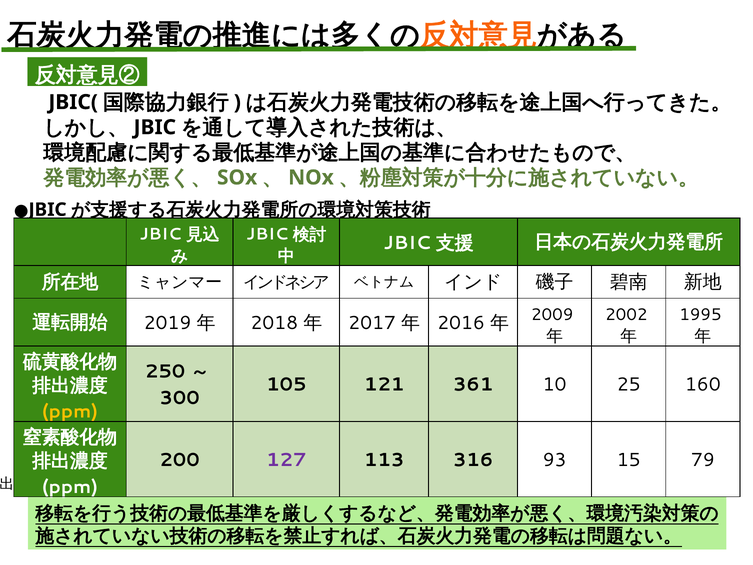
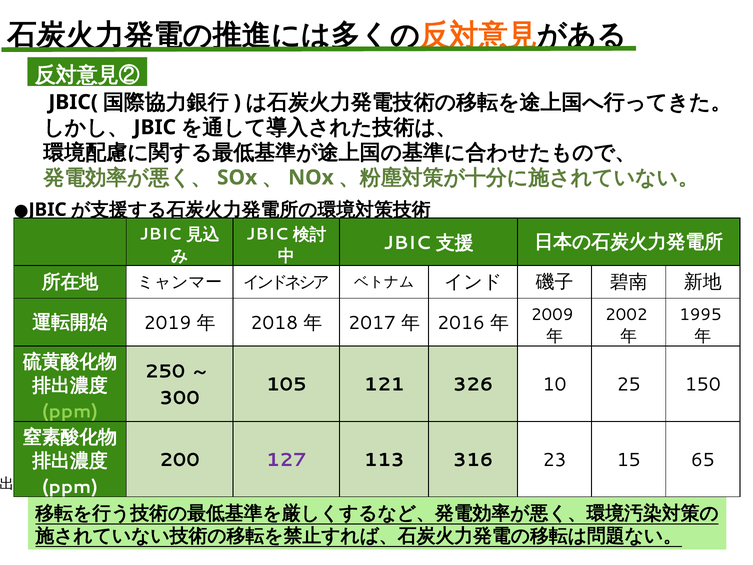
361: 361 -> 326 (473, 385)
160: 160 -> 150 (703, 385)
ppm colour: yellow -> light green (70, 411)
93: 93 -> 23 (555, 460)
79: 79 -> 65 (703, 460)
